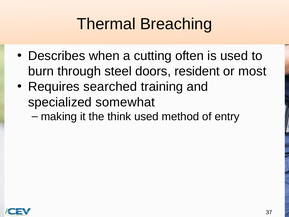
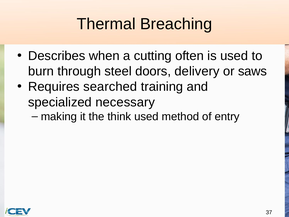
resident: resident -> delivery (197, 71)
most: most -> saws (252, 71)
somewhat: somewhat -> necessary (125, 102)
